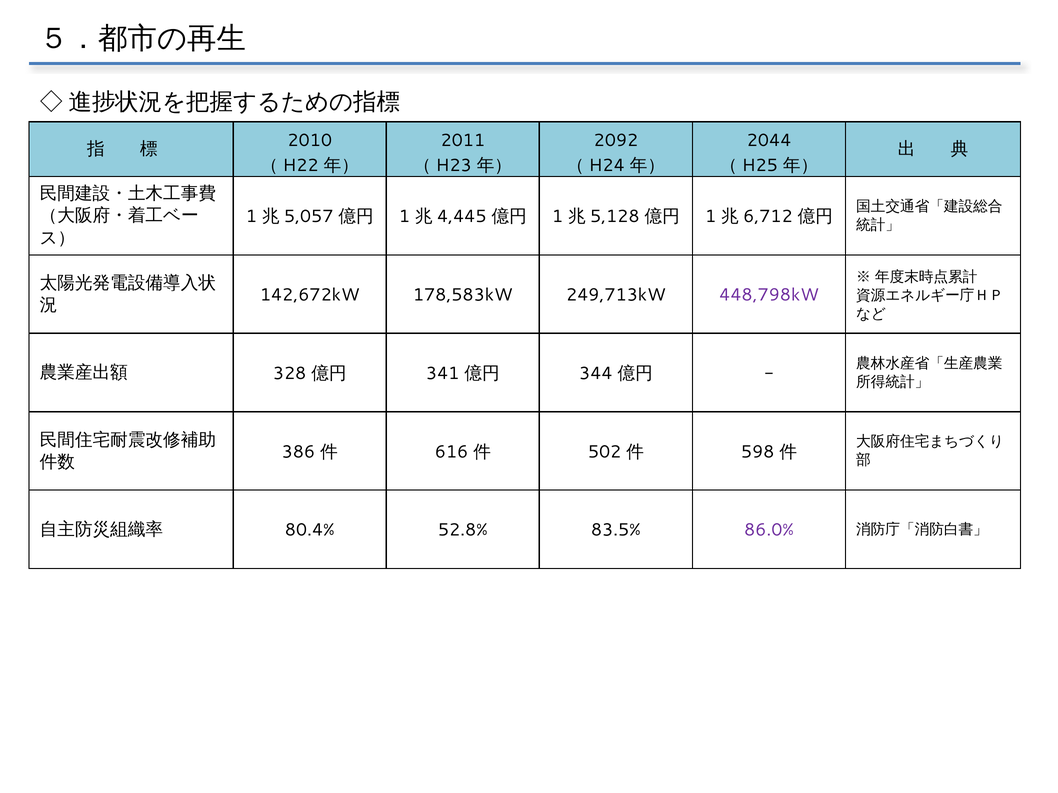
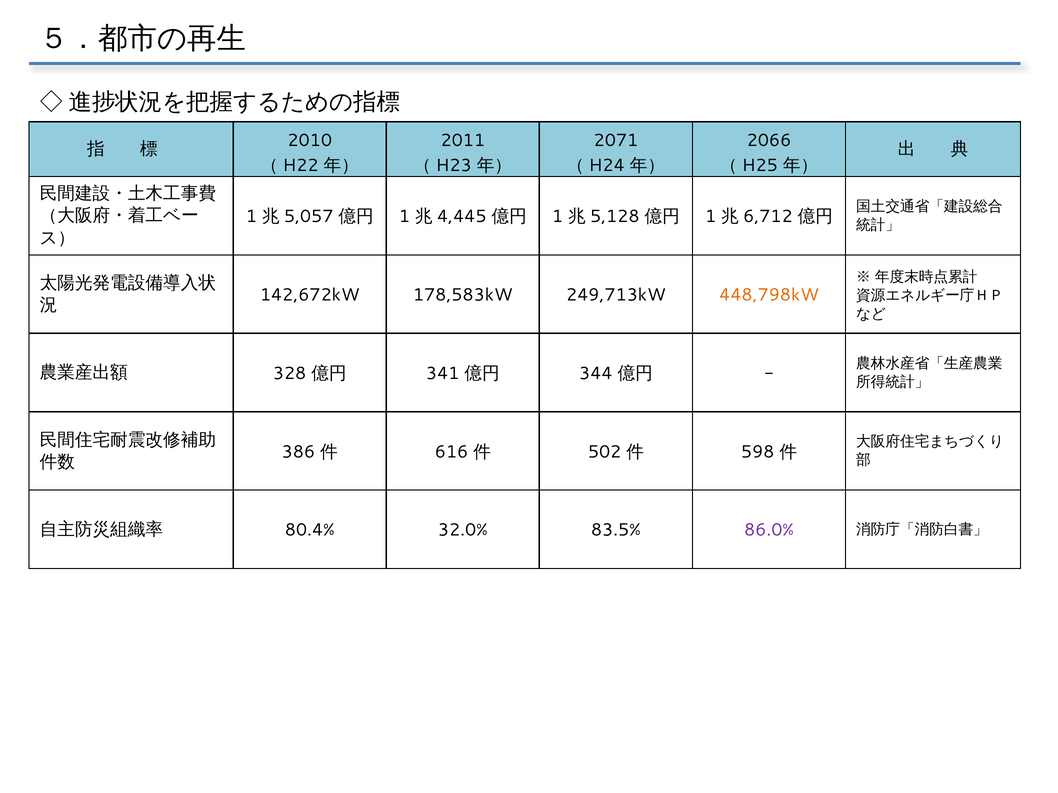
2092: 2092 -> 2071 (616, 140)
2044: 2044 -> 2066 (769, 140)
448,798kW colour: purple -> orange (769, 295)
52.8%: 52.8% -> 32.0% (463, 531)
